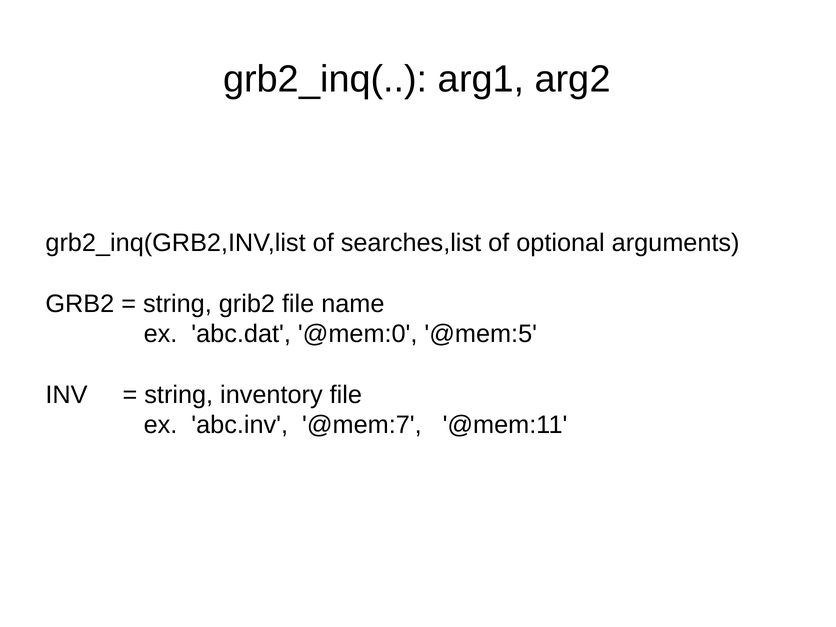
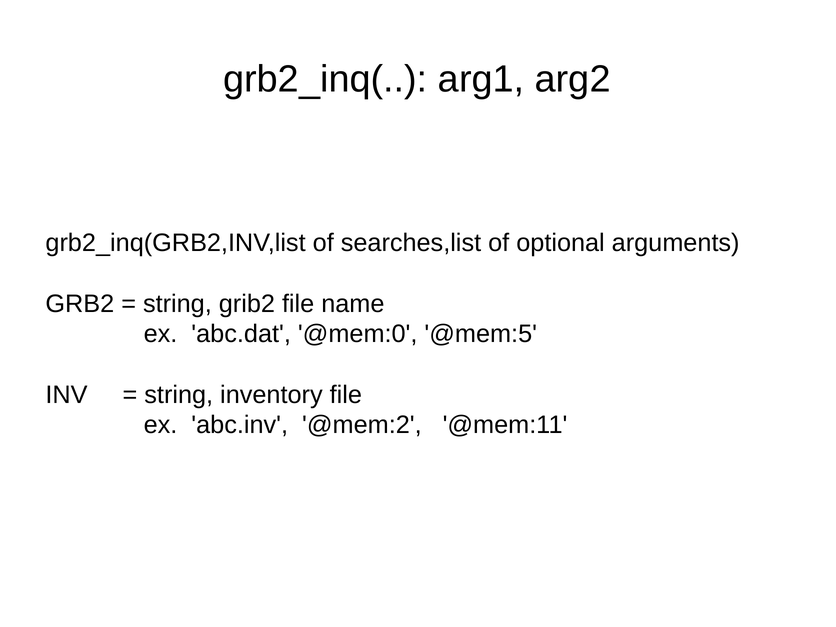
@mem:7: @mem:7 -> @mem:2 (362, 425)
